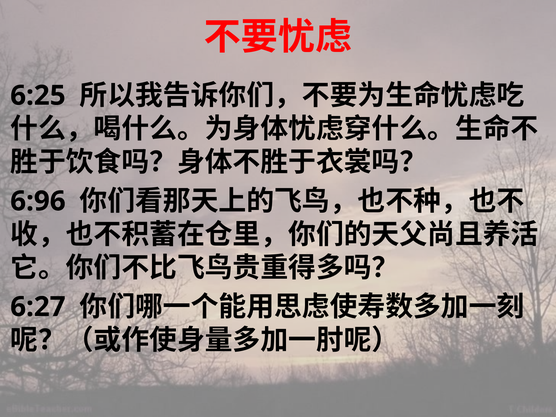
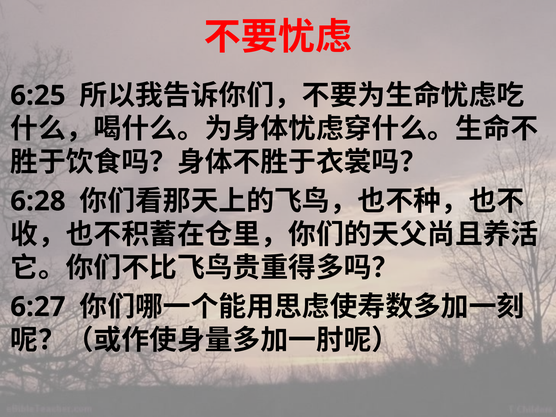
6:96: 6:96 -> 6:28 (38, 201)
